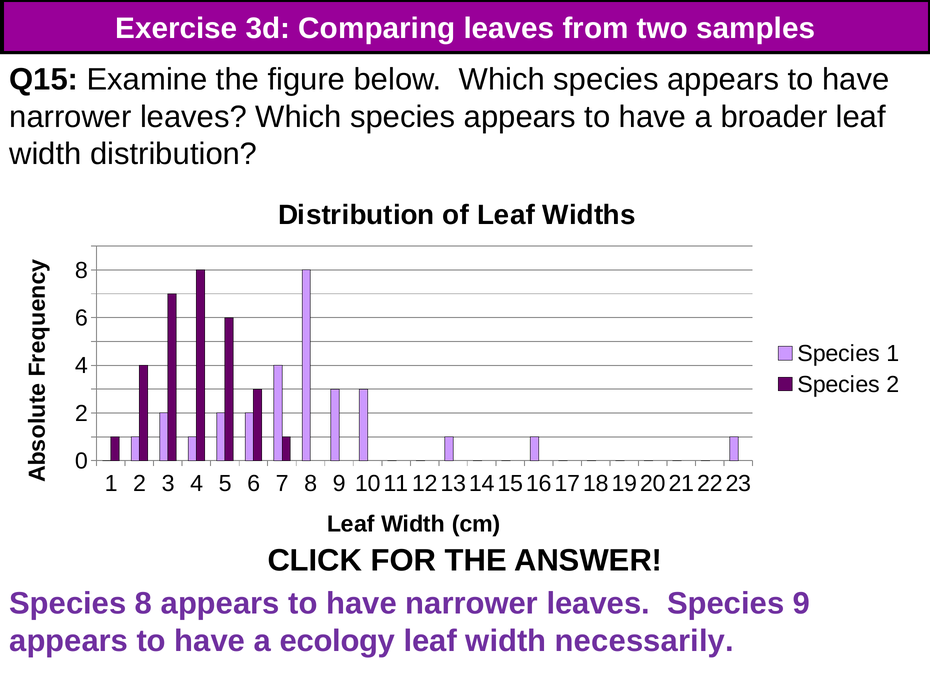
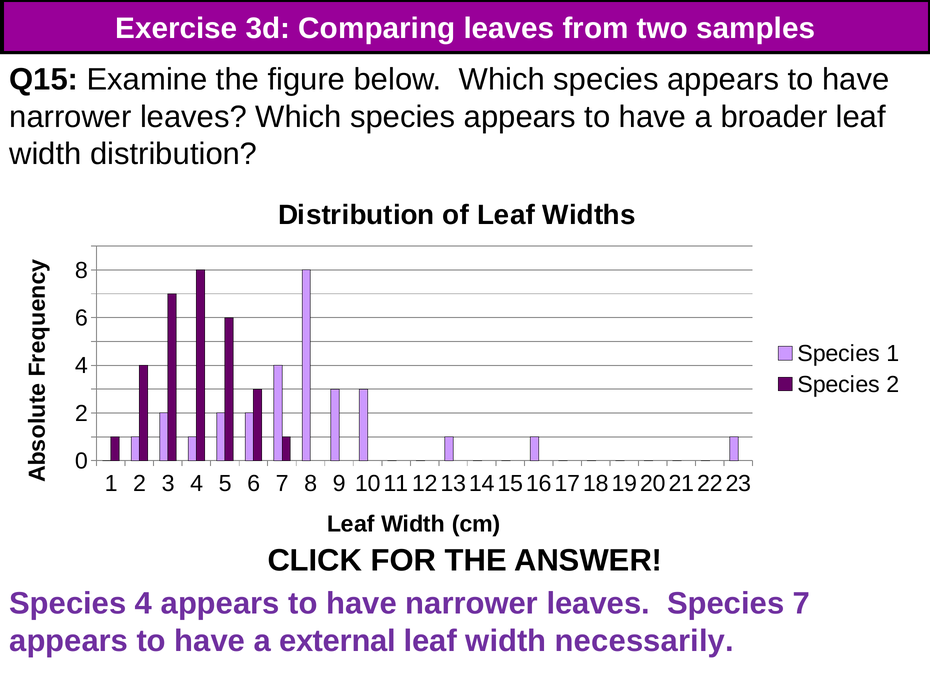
Species 8: 8 -> 4 (144, 604)
Species 9: 9 -> 7 (801, 604)
ecology: ecology -> external (337, 641)
